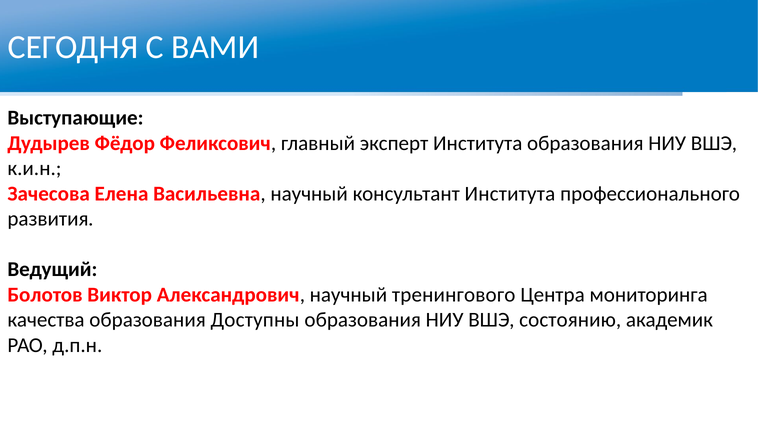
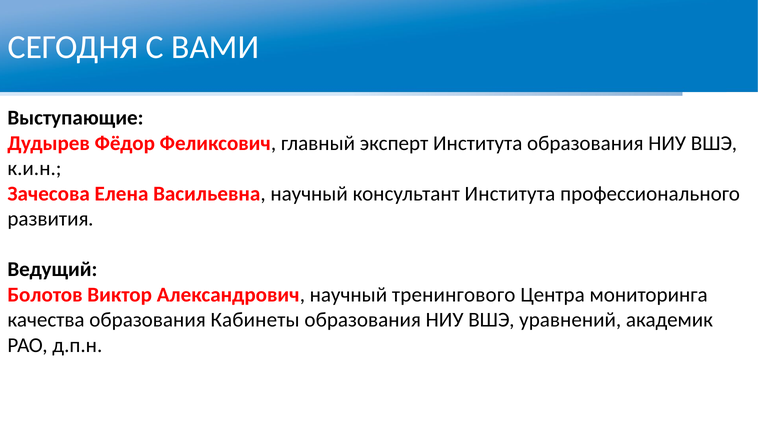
Доступны: Доступны -> Кабинеты (255, 320)
состоянию: состоянию -> уравнений (570, 320)
